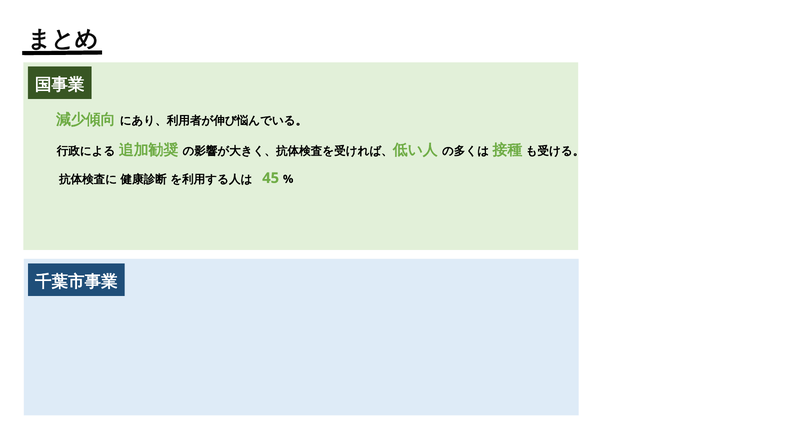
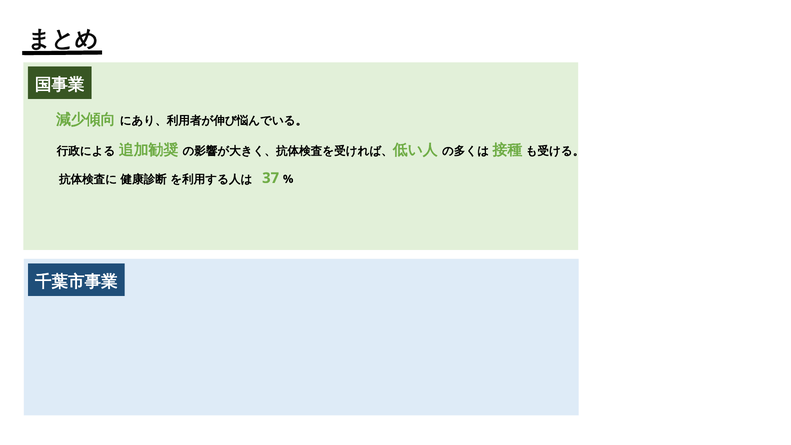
45: 45 -> 37 (271, 178)
